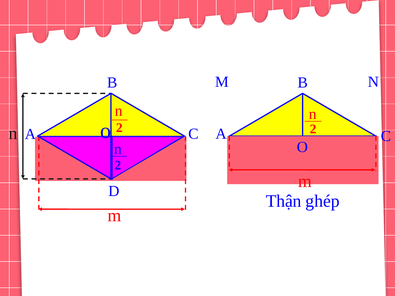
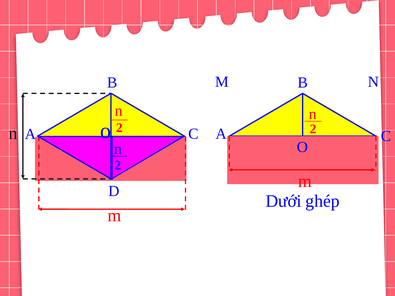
Thận: Thận -> Dưới (284, 201)
